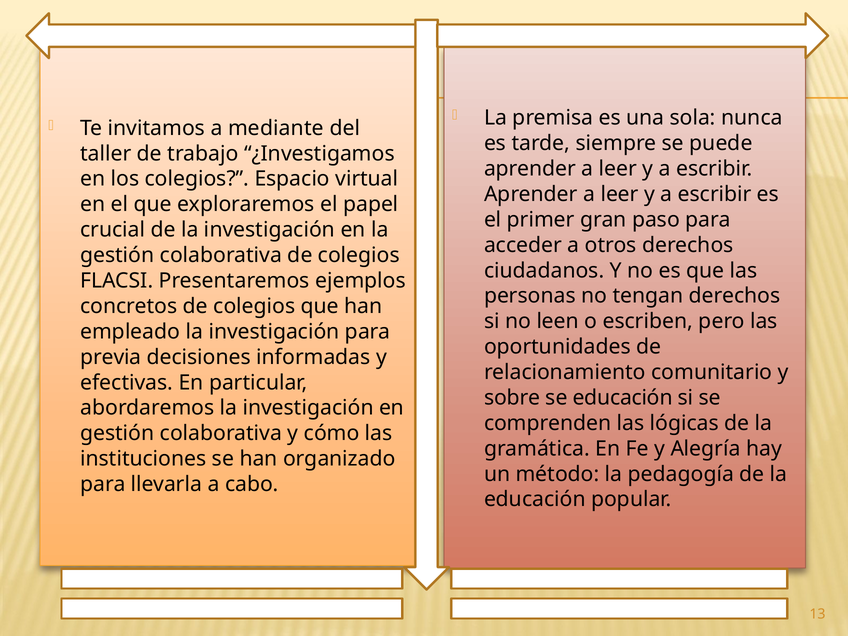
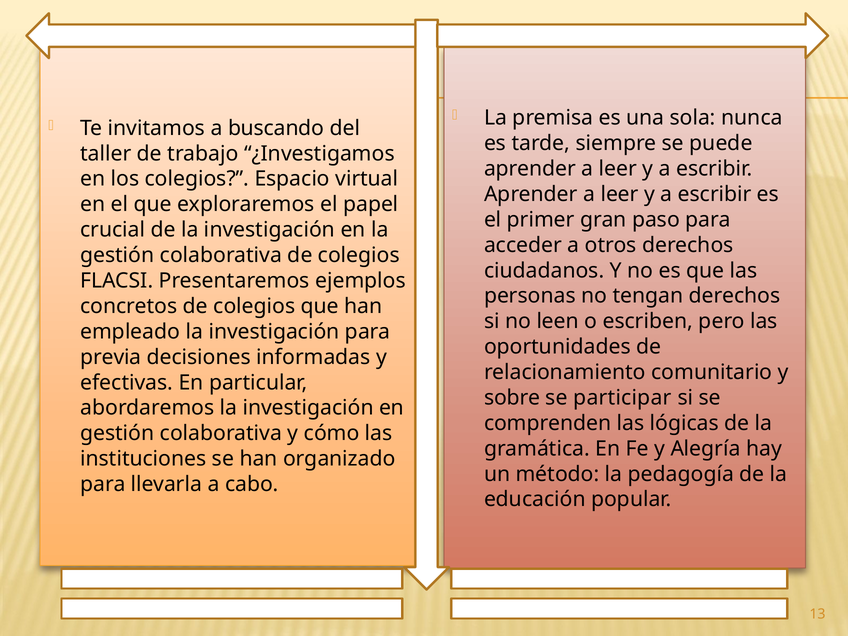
mediante: mediante -> buscando (276, 128)
se educación: educación -> participar (622, 398)
